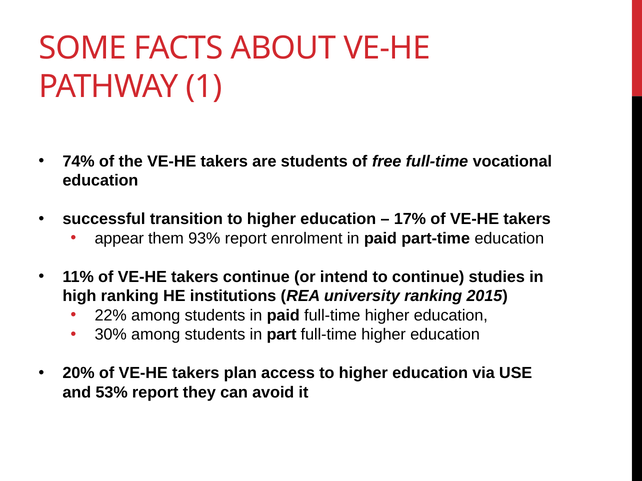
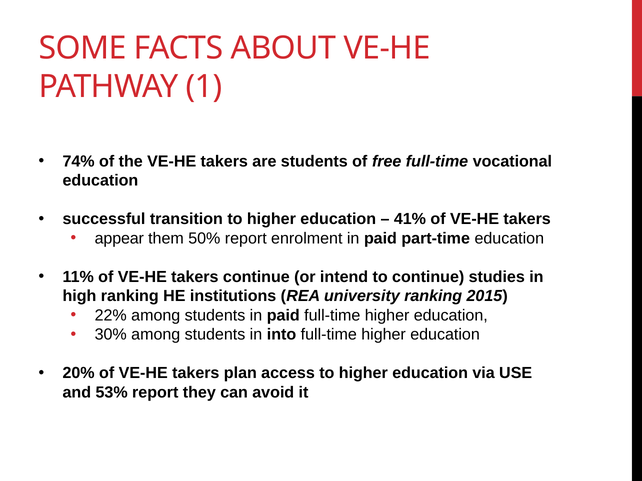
17%: 17% -> 41% (410, 219)
93%: 93% -> 50% (204, 239)
part: part -> into (282, 335)
